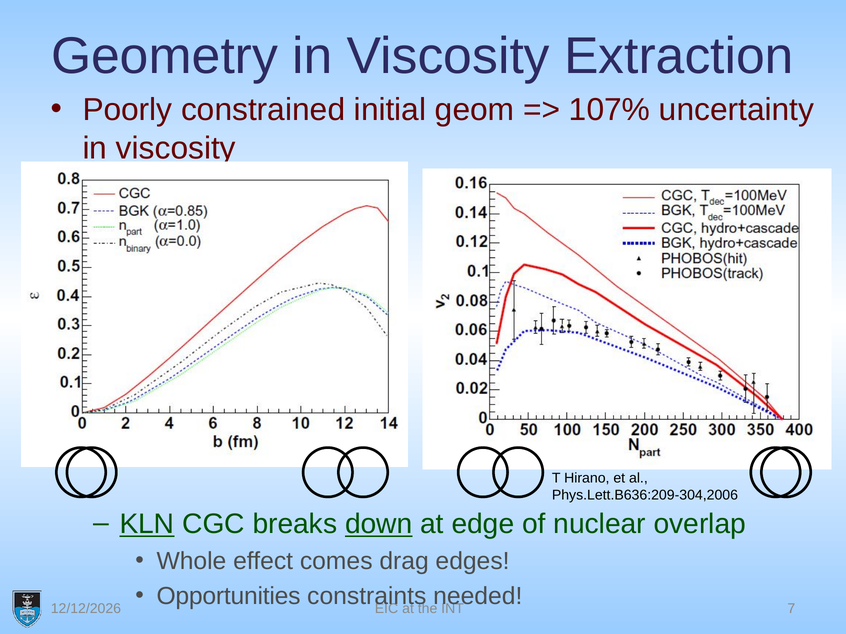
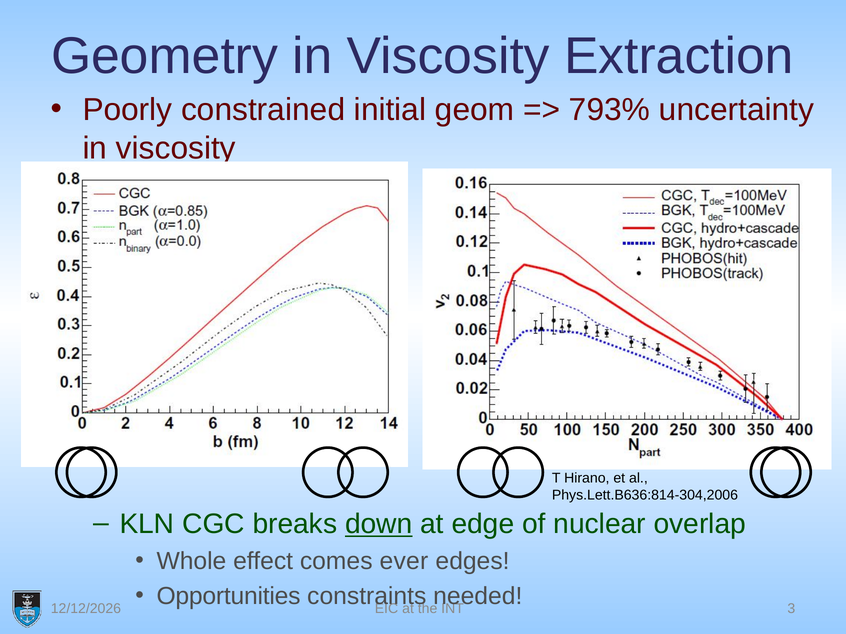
107%: 107% -> 793% (609, 110)
Phys.Lett.B636:209-304,2006: Phys.Lett.B636:209-304,2006 -> Phys.Lett.B636:814-304,2006 (645, 495)
KLN underline: present -> none (147, 524)
drag: drag -> ever (404, 562)
7: 7 -> 3 (791, 609)
